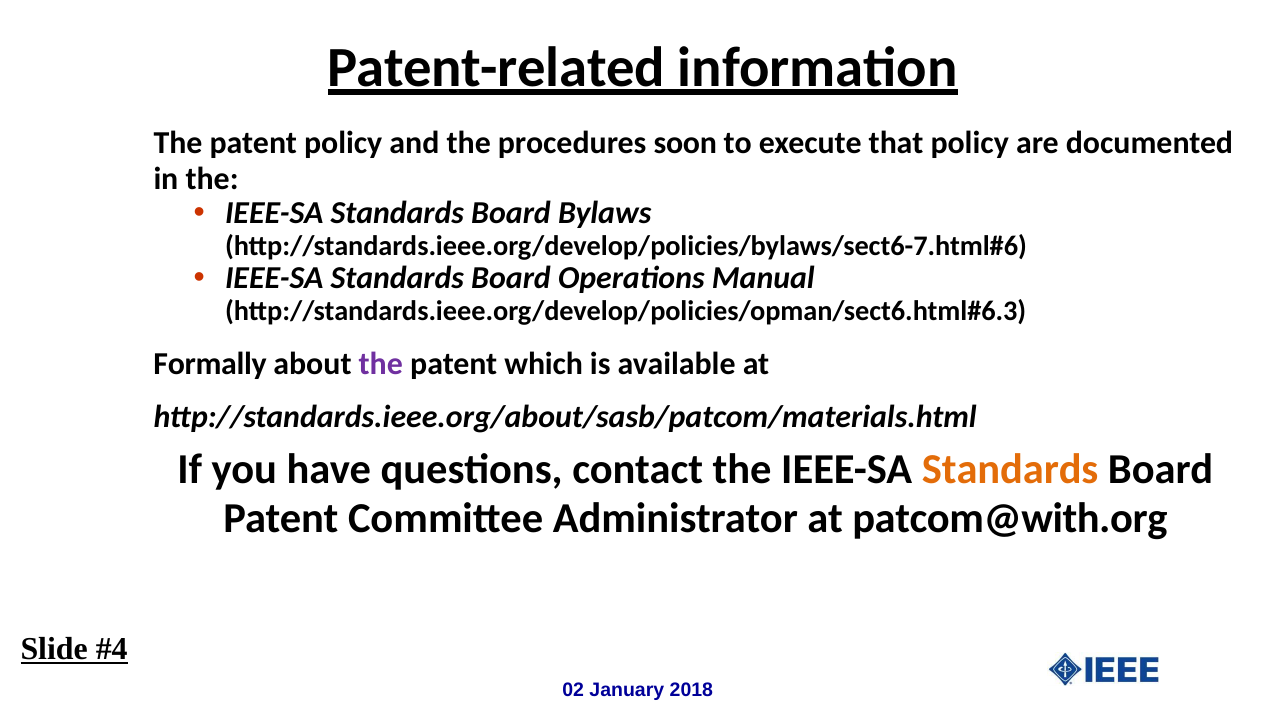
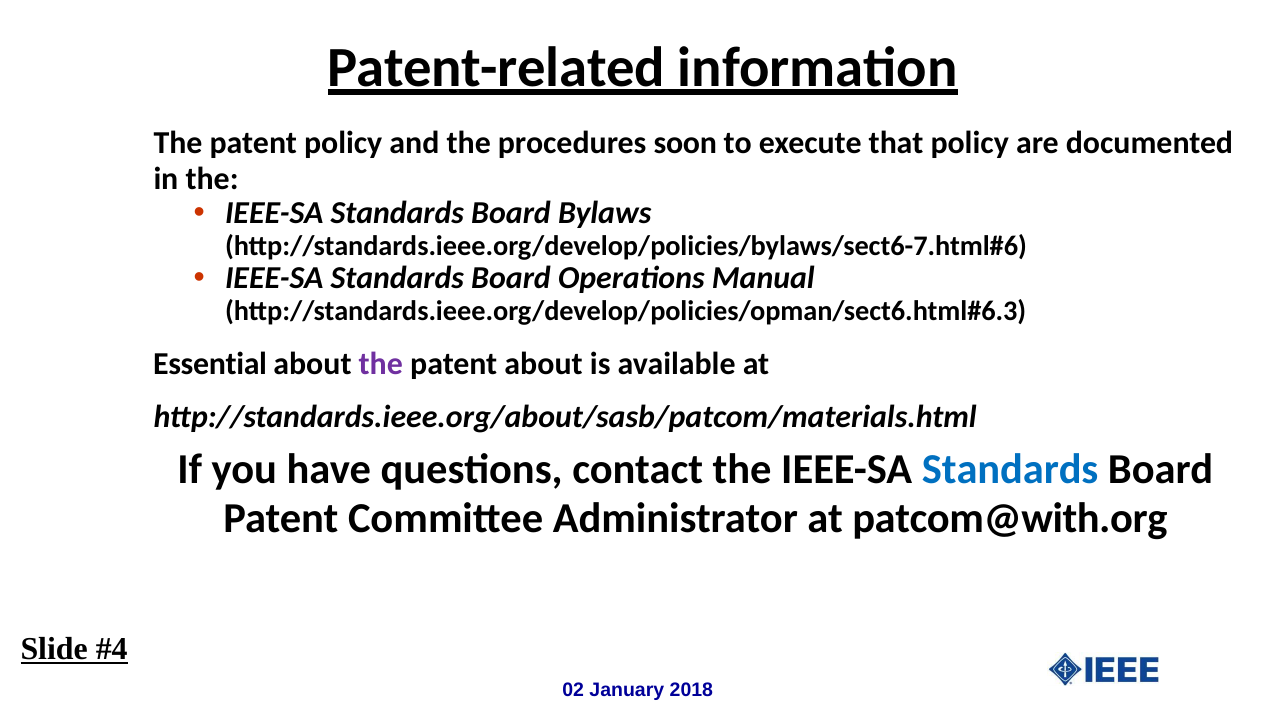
Formally: Formally -> Essential (210, 364)
patent which: which -> about (544, 364)
Standards colour: orange -> blue (1010, 469)
